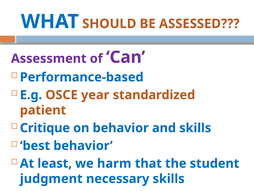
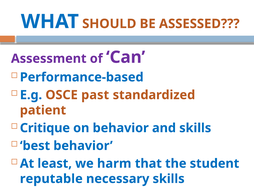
year: year -> past (95, 95)
judgment: judgment -> reputable (51, 178)
